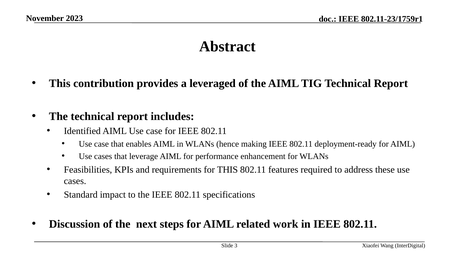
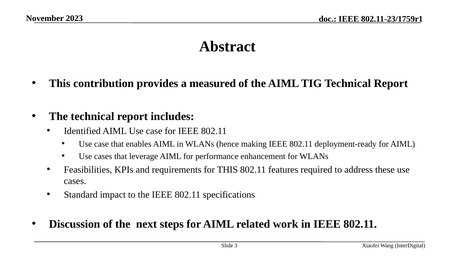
leveraged: leveraged -> measured (213, 83)
